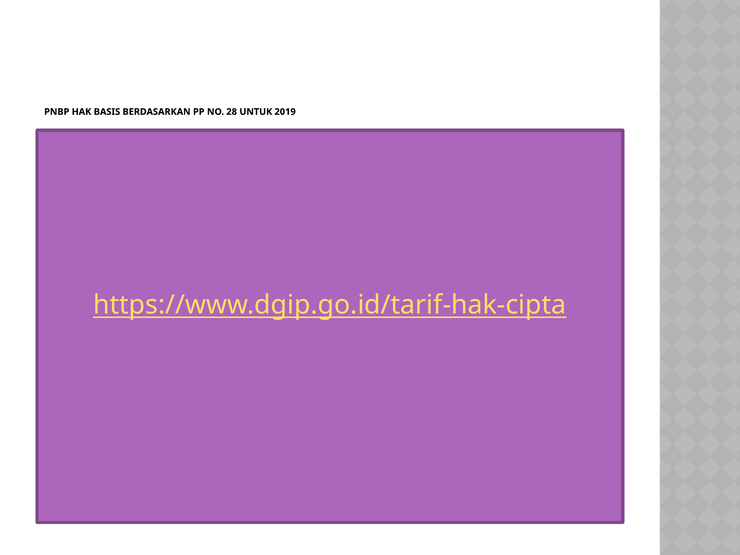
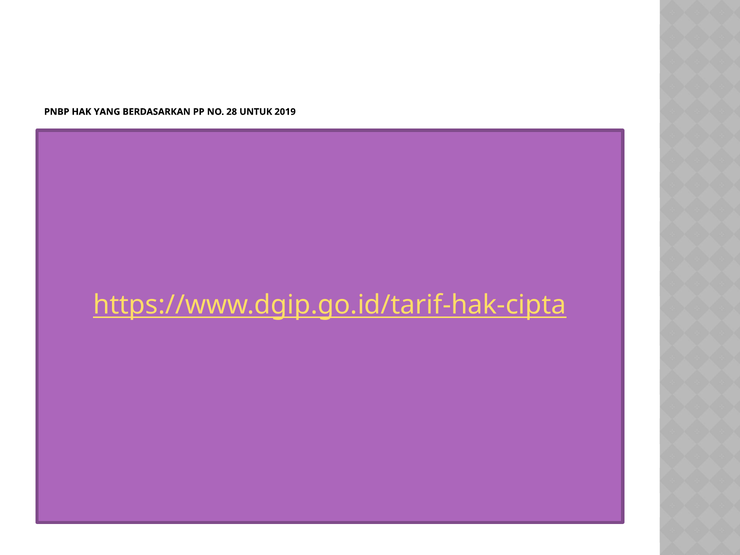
BASIS: BASIS -> YANG (107, 112)
